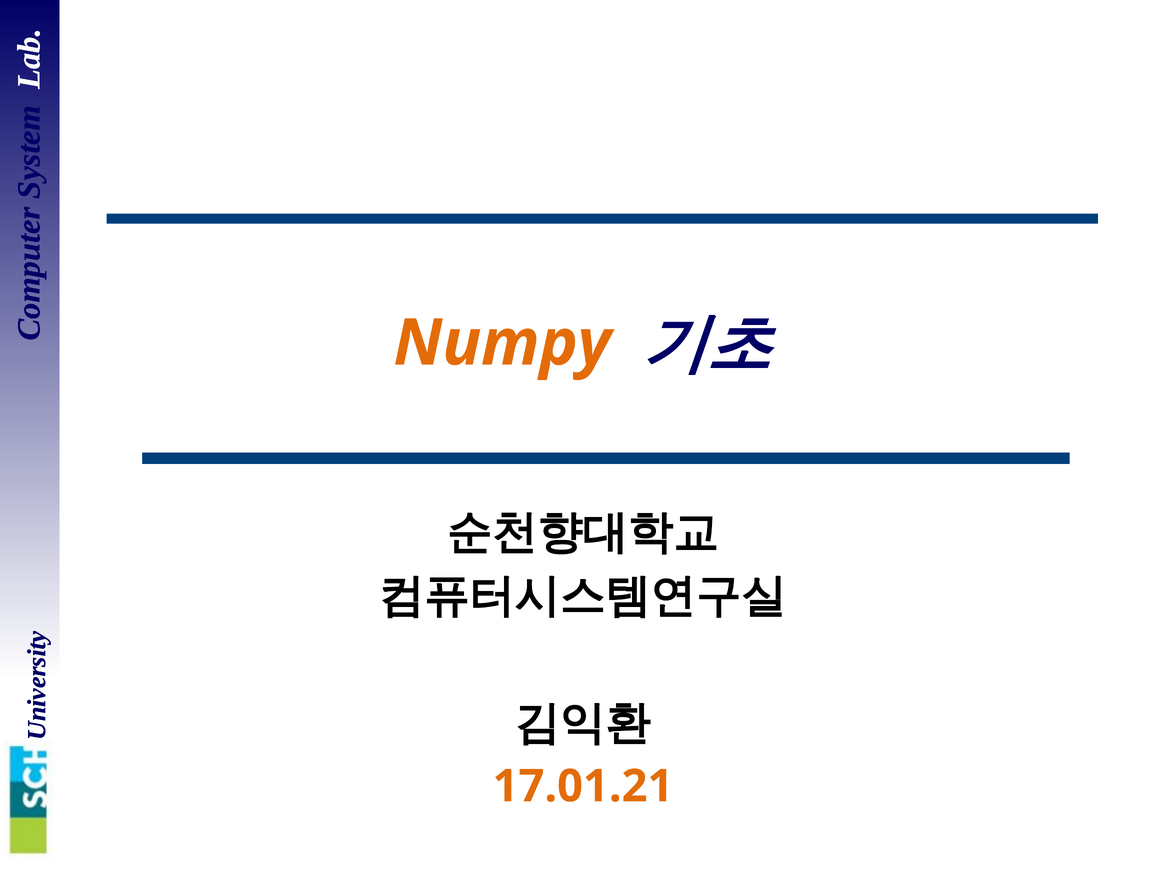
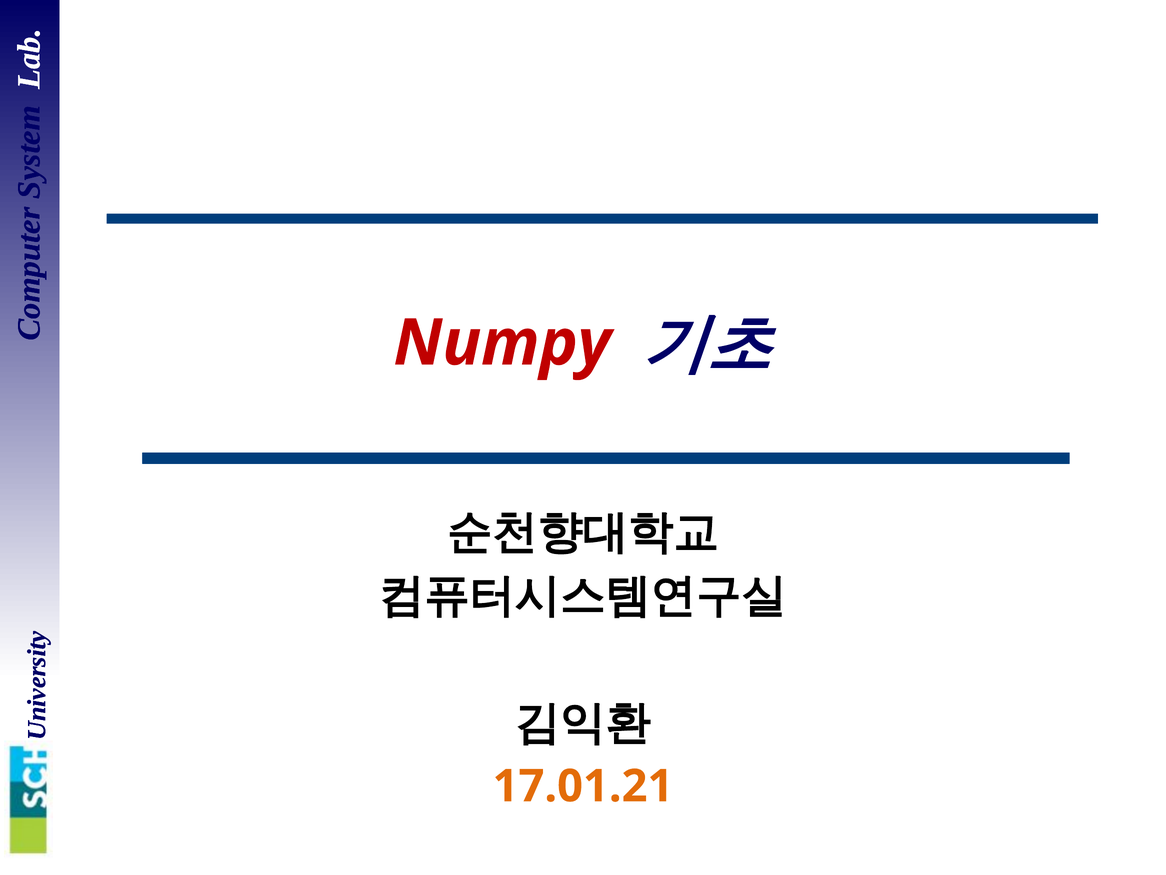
Numpy colour: orange -> red (502, 343)
